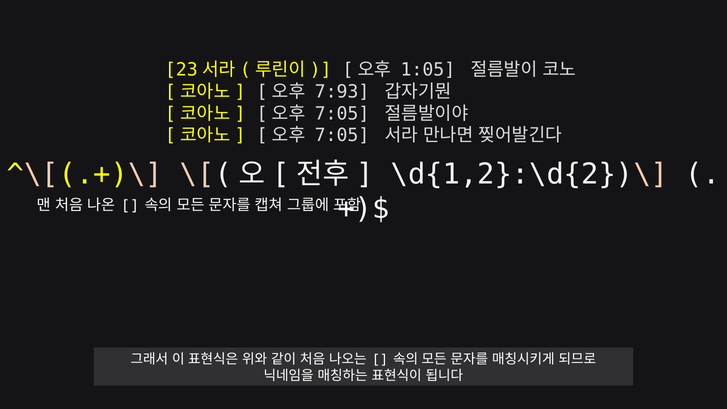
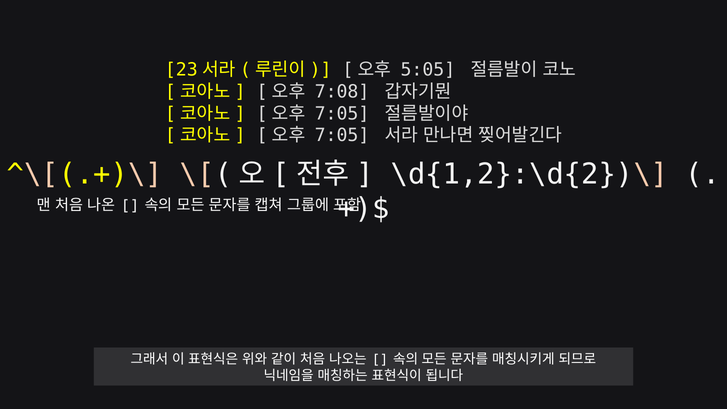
1:05: 1:05 -> 5:05 (428, 70)
7:93: 7:93 -> 7:08 (342, 92)
